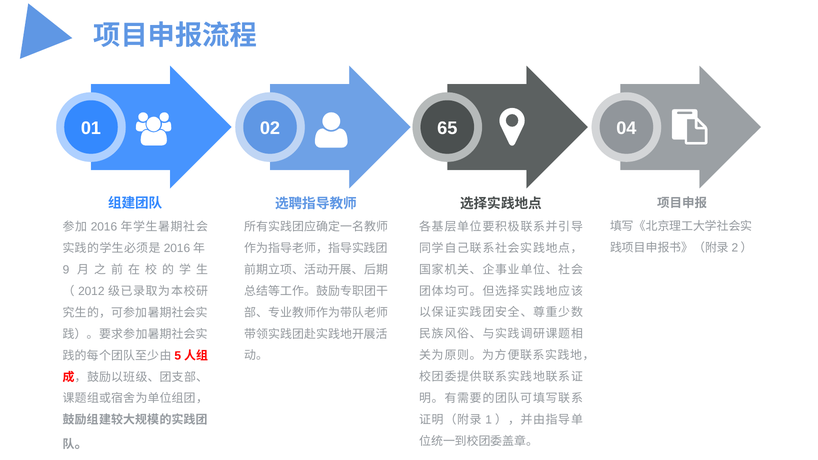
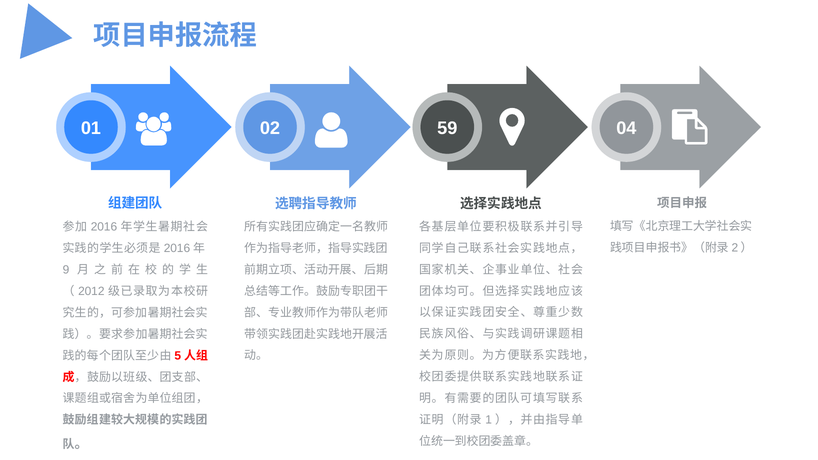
65: 65 -> 59 (447, 128)
